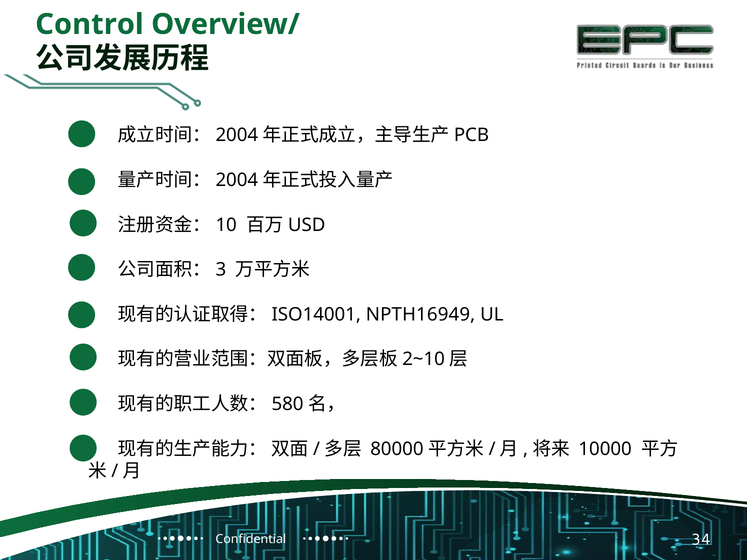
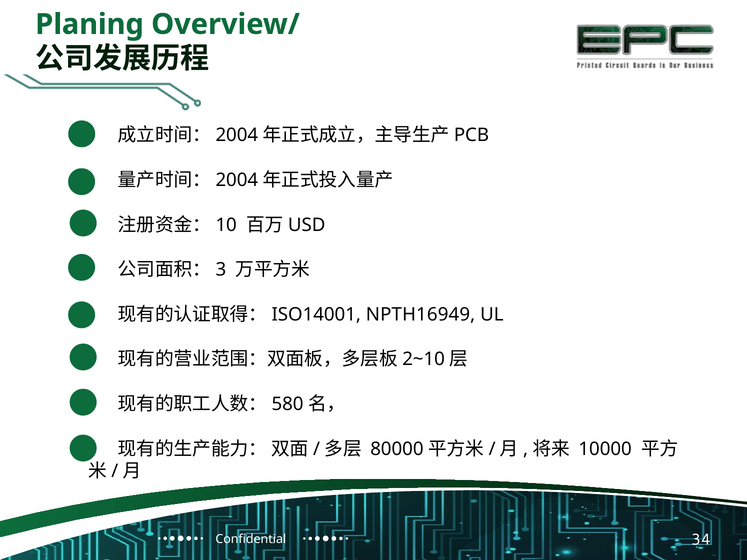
Control: Control -> Planing (90, 24)
